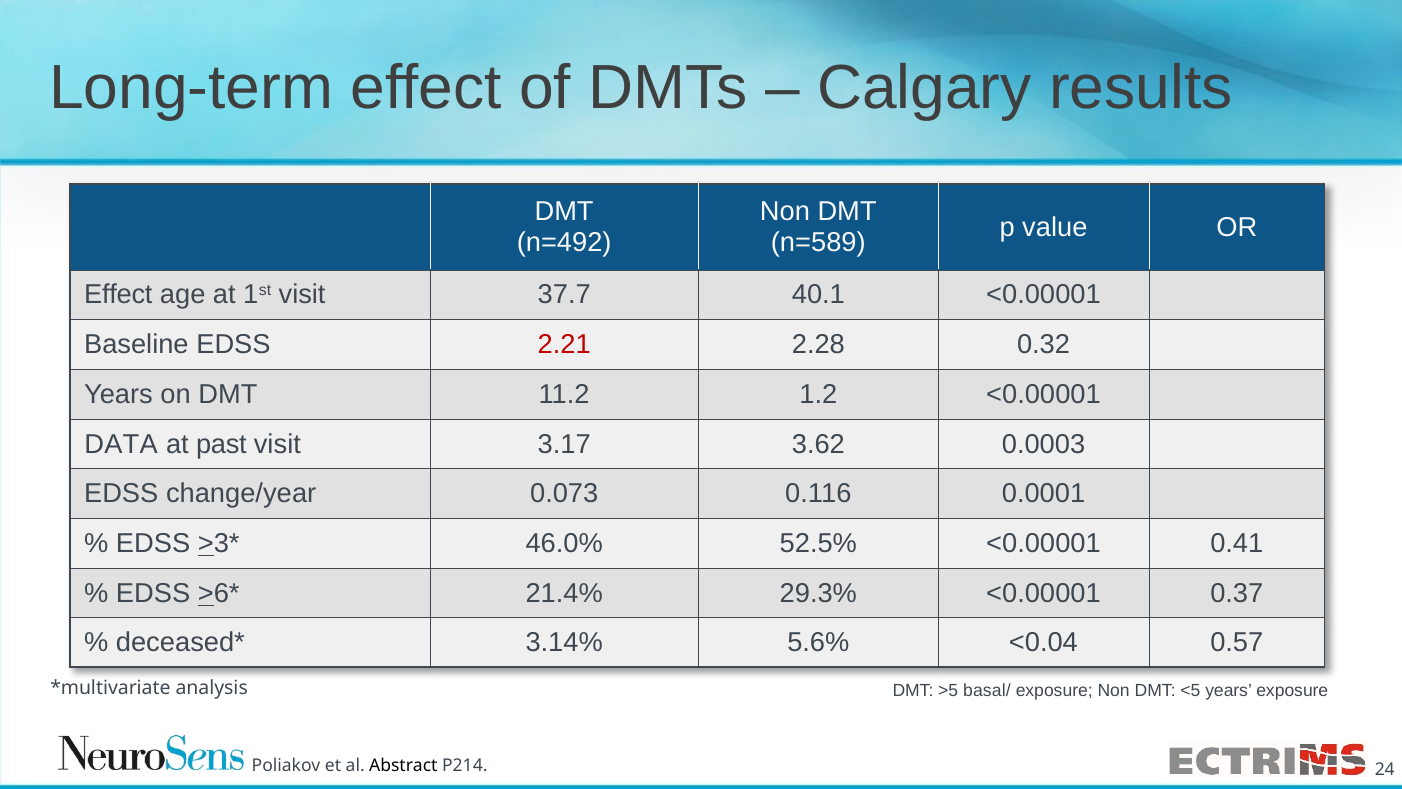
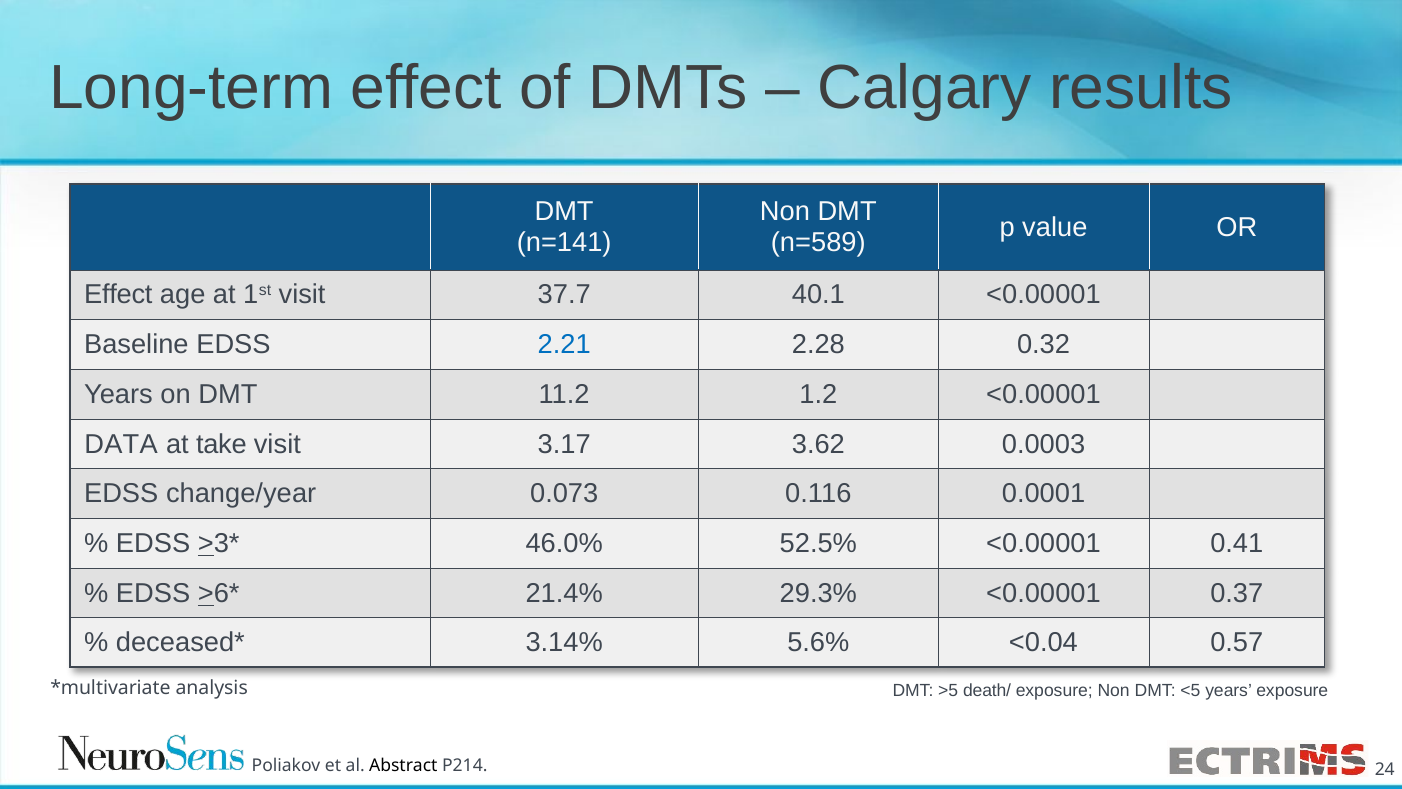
n=492: n=492 -> n=141 (564, 242)
2.21 colour: red -> blue (564, 345)
past: past -> take (221, 444)
basal/: basal/ -> death/ (987, 690)
